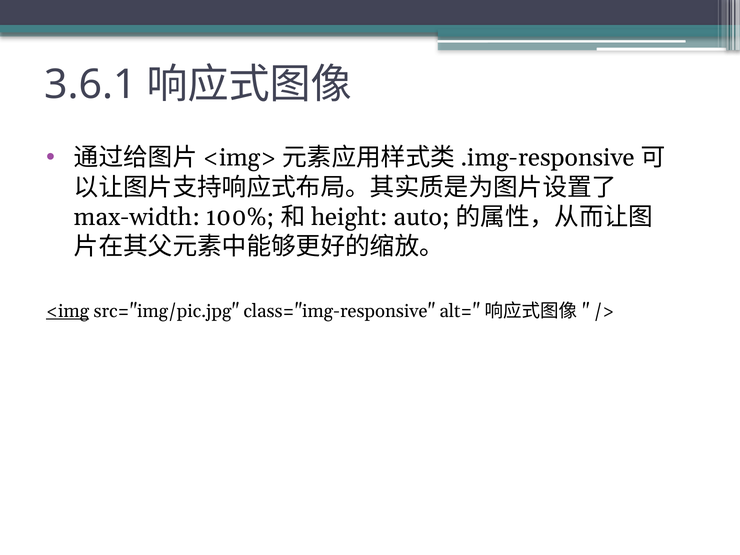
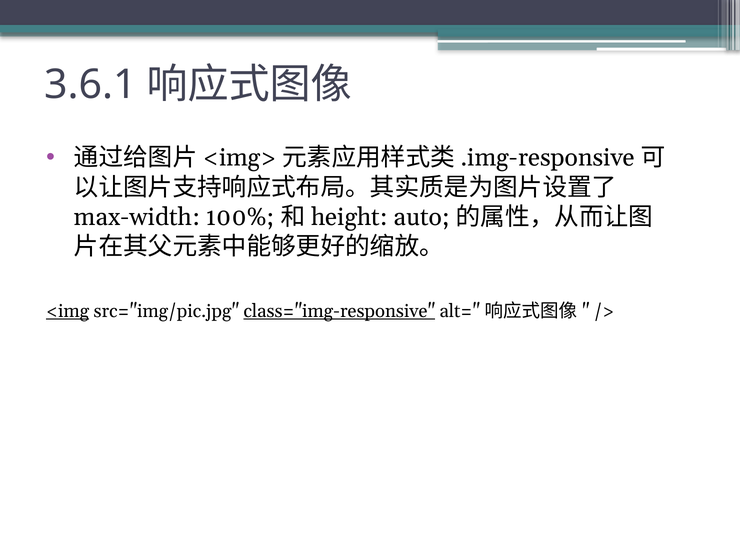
class="img-responsive underline: none -> present (339, 311)
